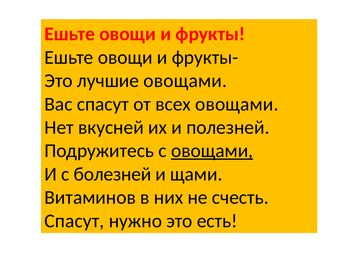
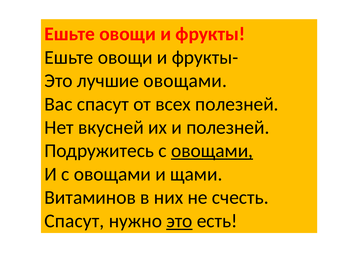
всех овощами: овощами -> полезней (237, 104)
И с болезней: болезней -> овощами (112, 174)
это underline: none -> present (179, 221)
